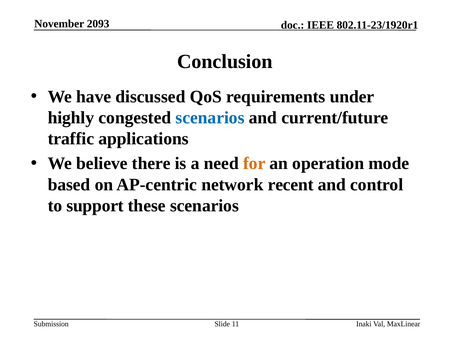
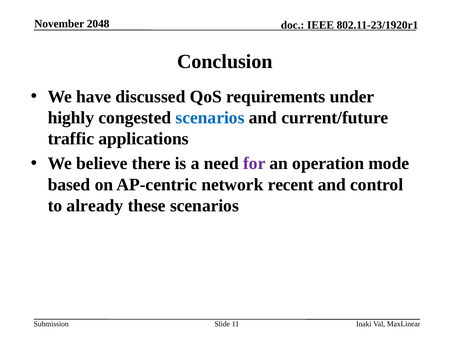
2093: 2093 -> 2048 (98, 24)
for colour: orange -> purple (254, 163)
support: support -> already (95, 205)
